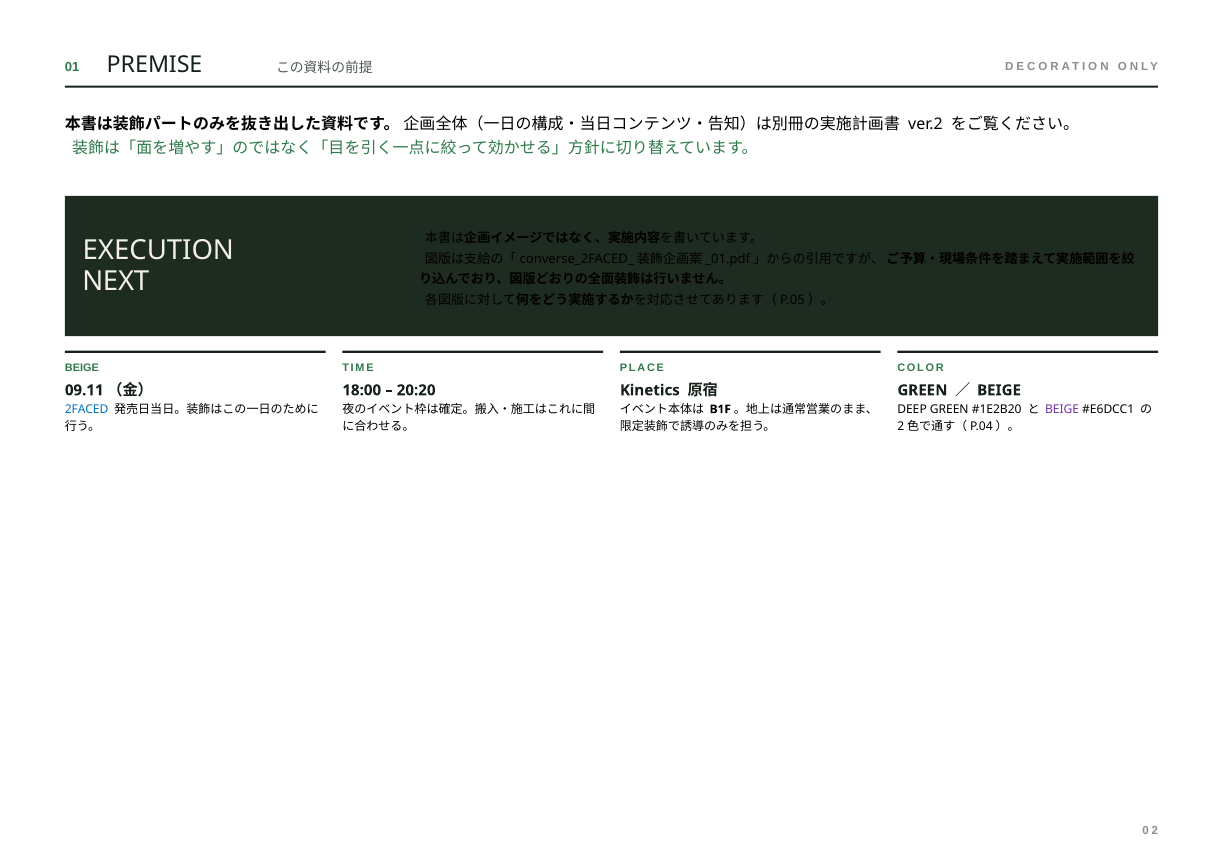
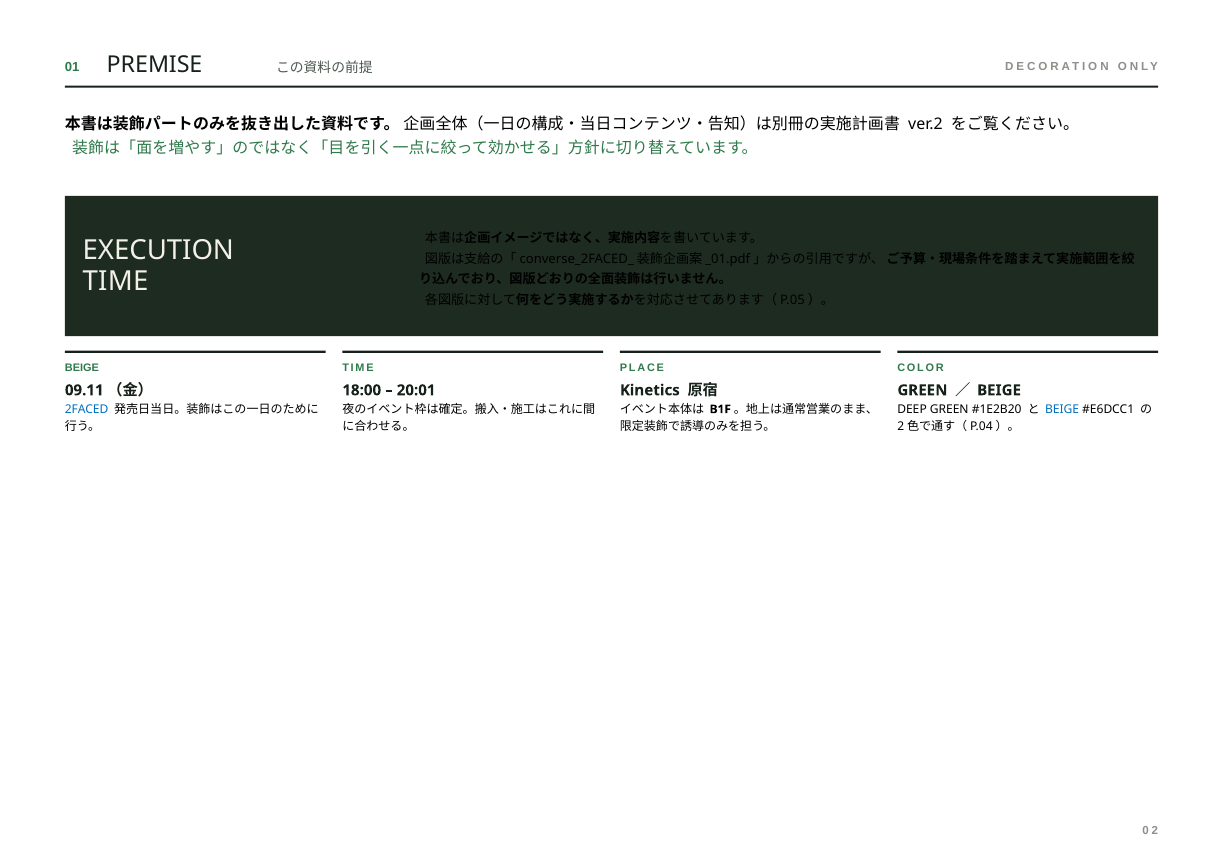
NEXT: NEXT -> TIME (116, 281)
20:20: 20:20 -> 20:01 (416, 390)
BEIGE colour: purple -> blue (1062, 409)
